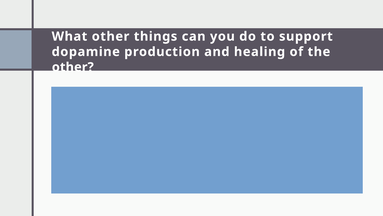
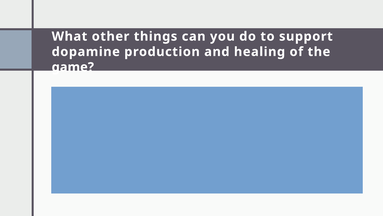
other: other -> game (73, 67)
